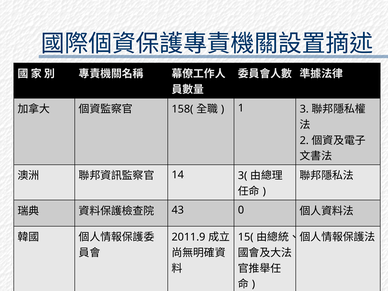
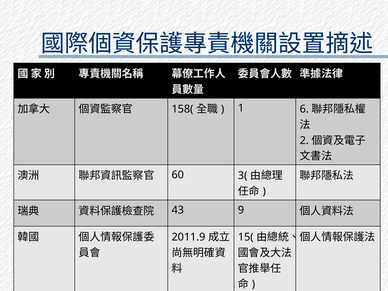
3: 3 -> 6 (304, 109)
14: 14 -> 60 (178, 175)
0: 0 -> 9 (241, 210)
